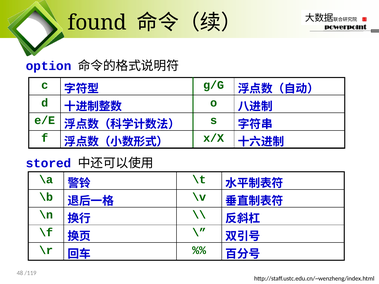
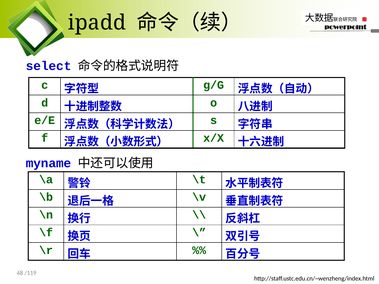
found: found -> ipadd (97, 23)
option: option -> select (49, 66)
stored: stored -> myname (49, 163)
